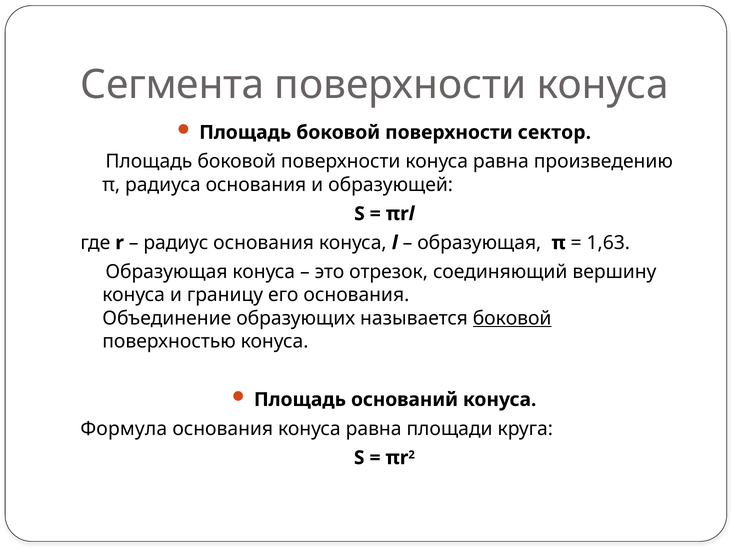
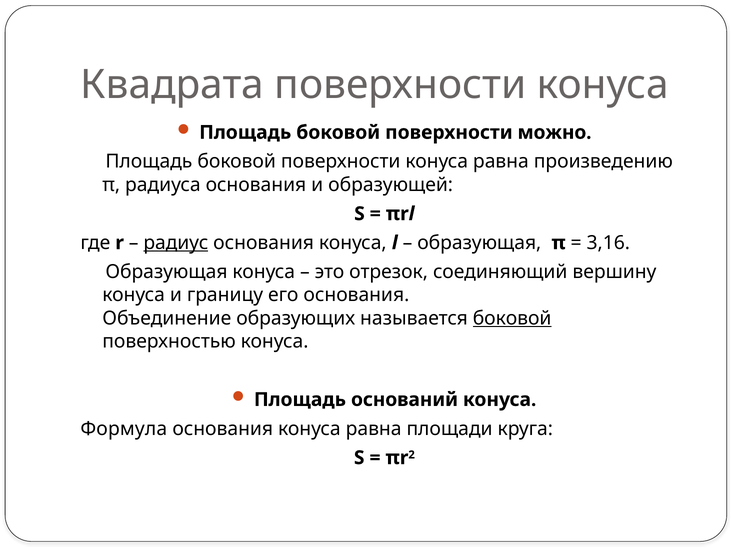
Сегмента: Сегмента -> Квадрата (172, 85)
сектор: сектор -> можно (555, 132)
радиус underline: none -> present (176, 243)
1,63: 1,63 -> 3,16 (608, 243)
